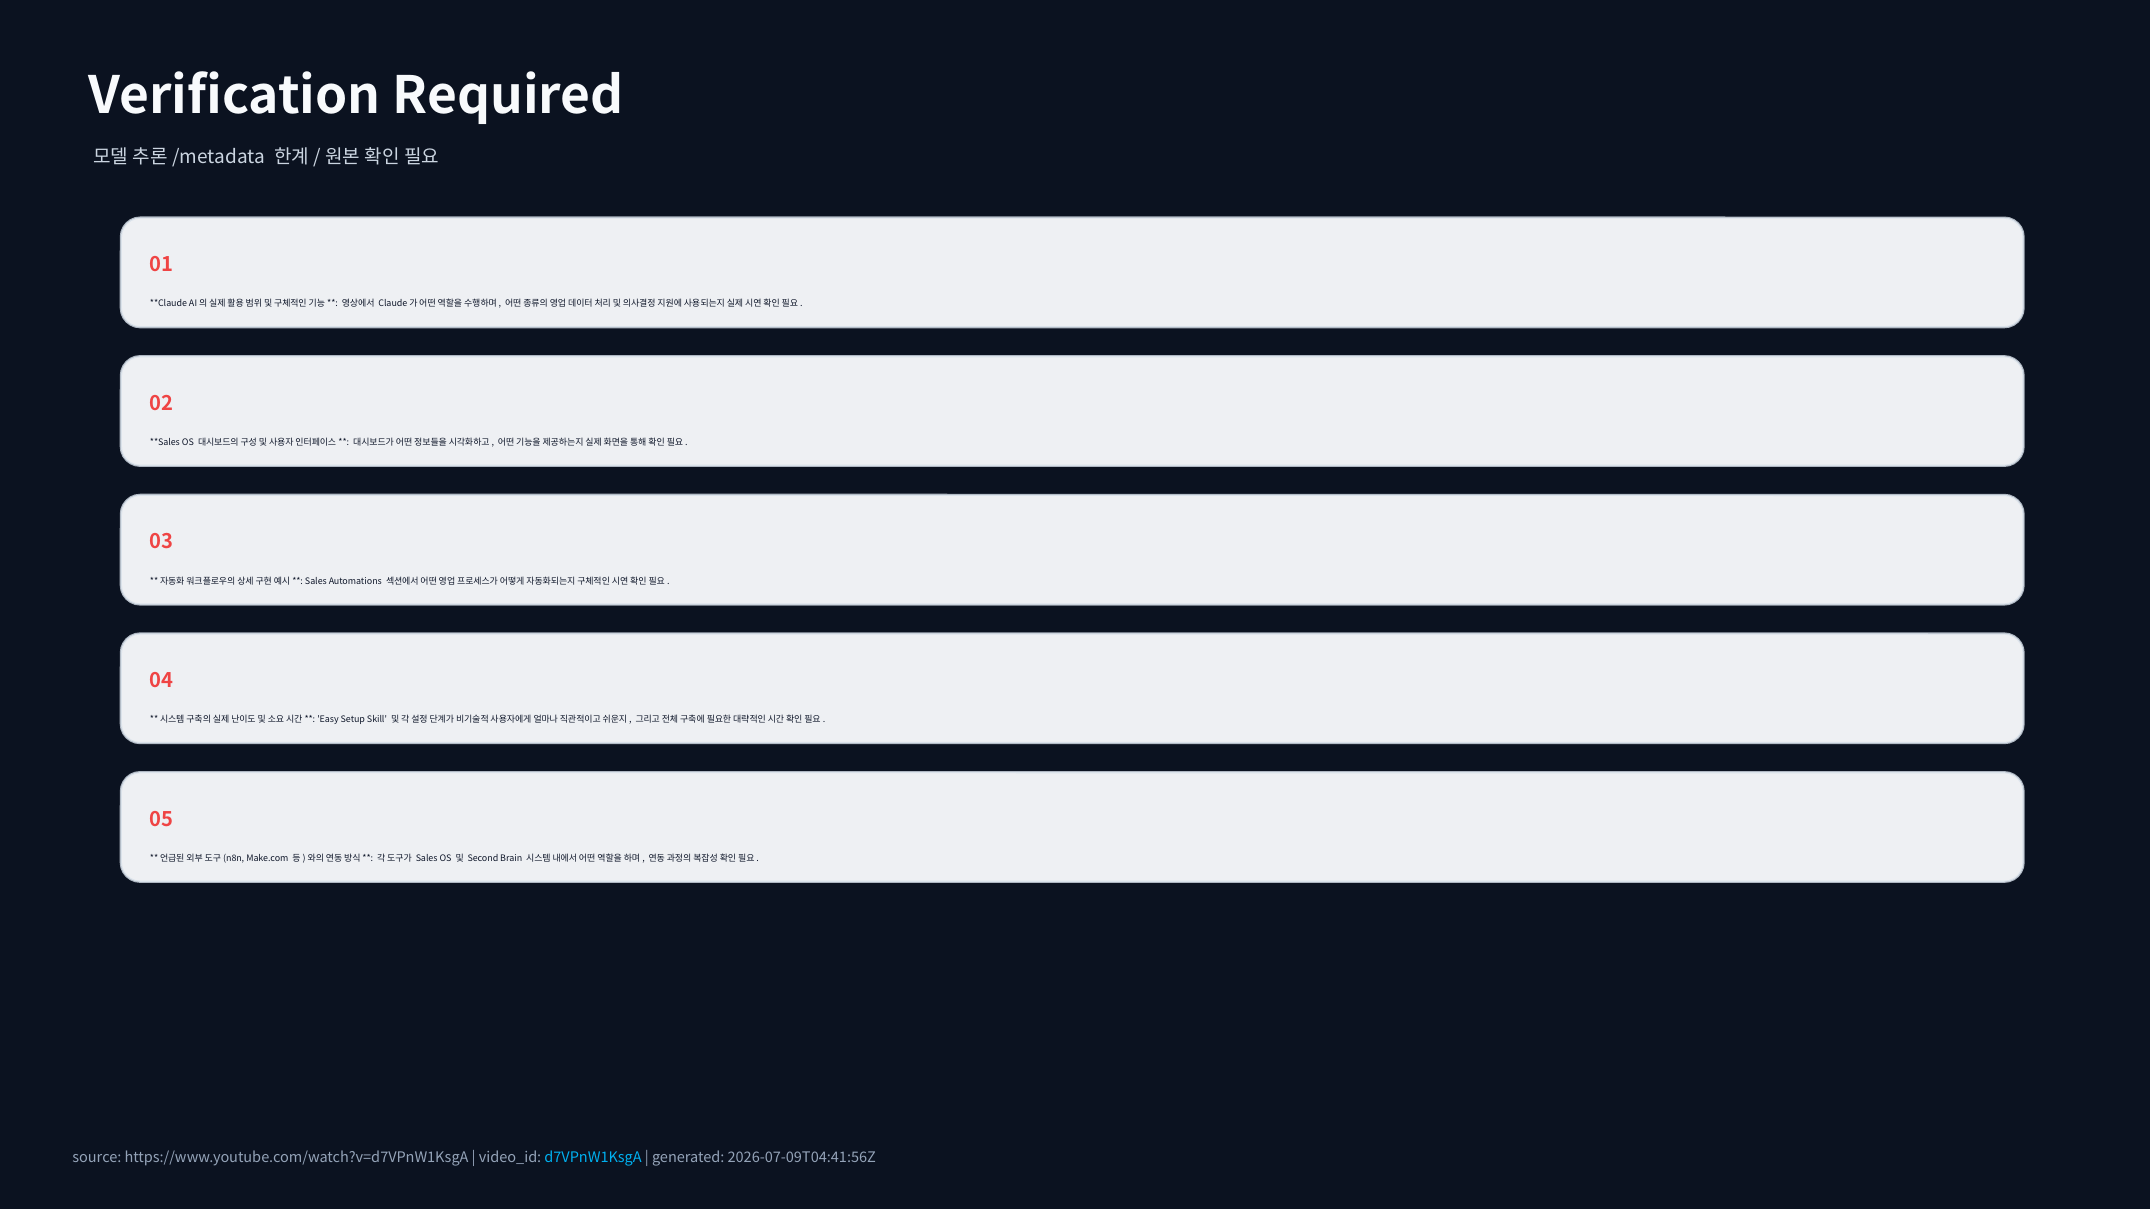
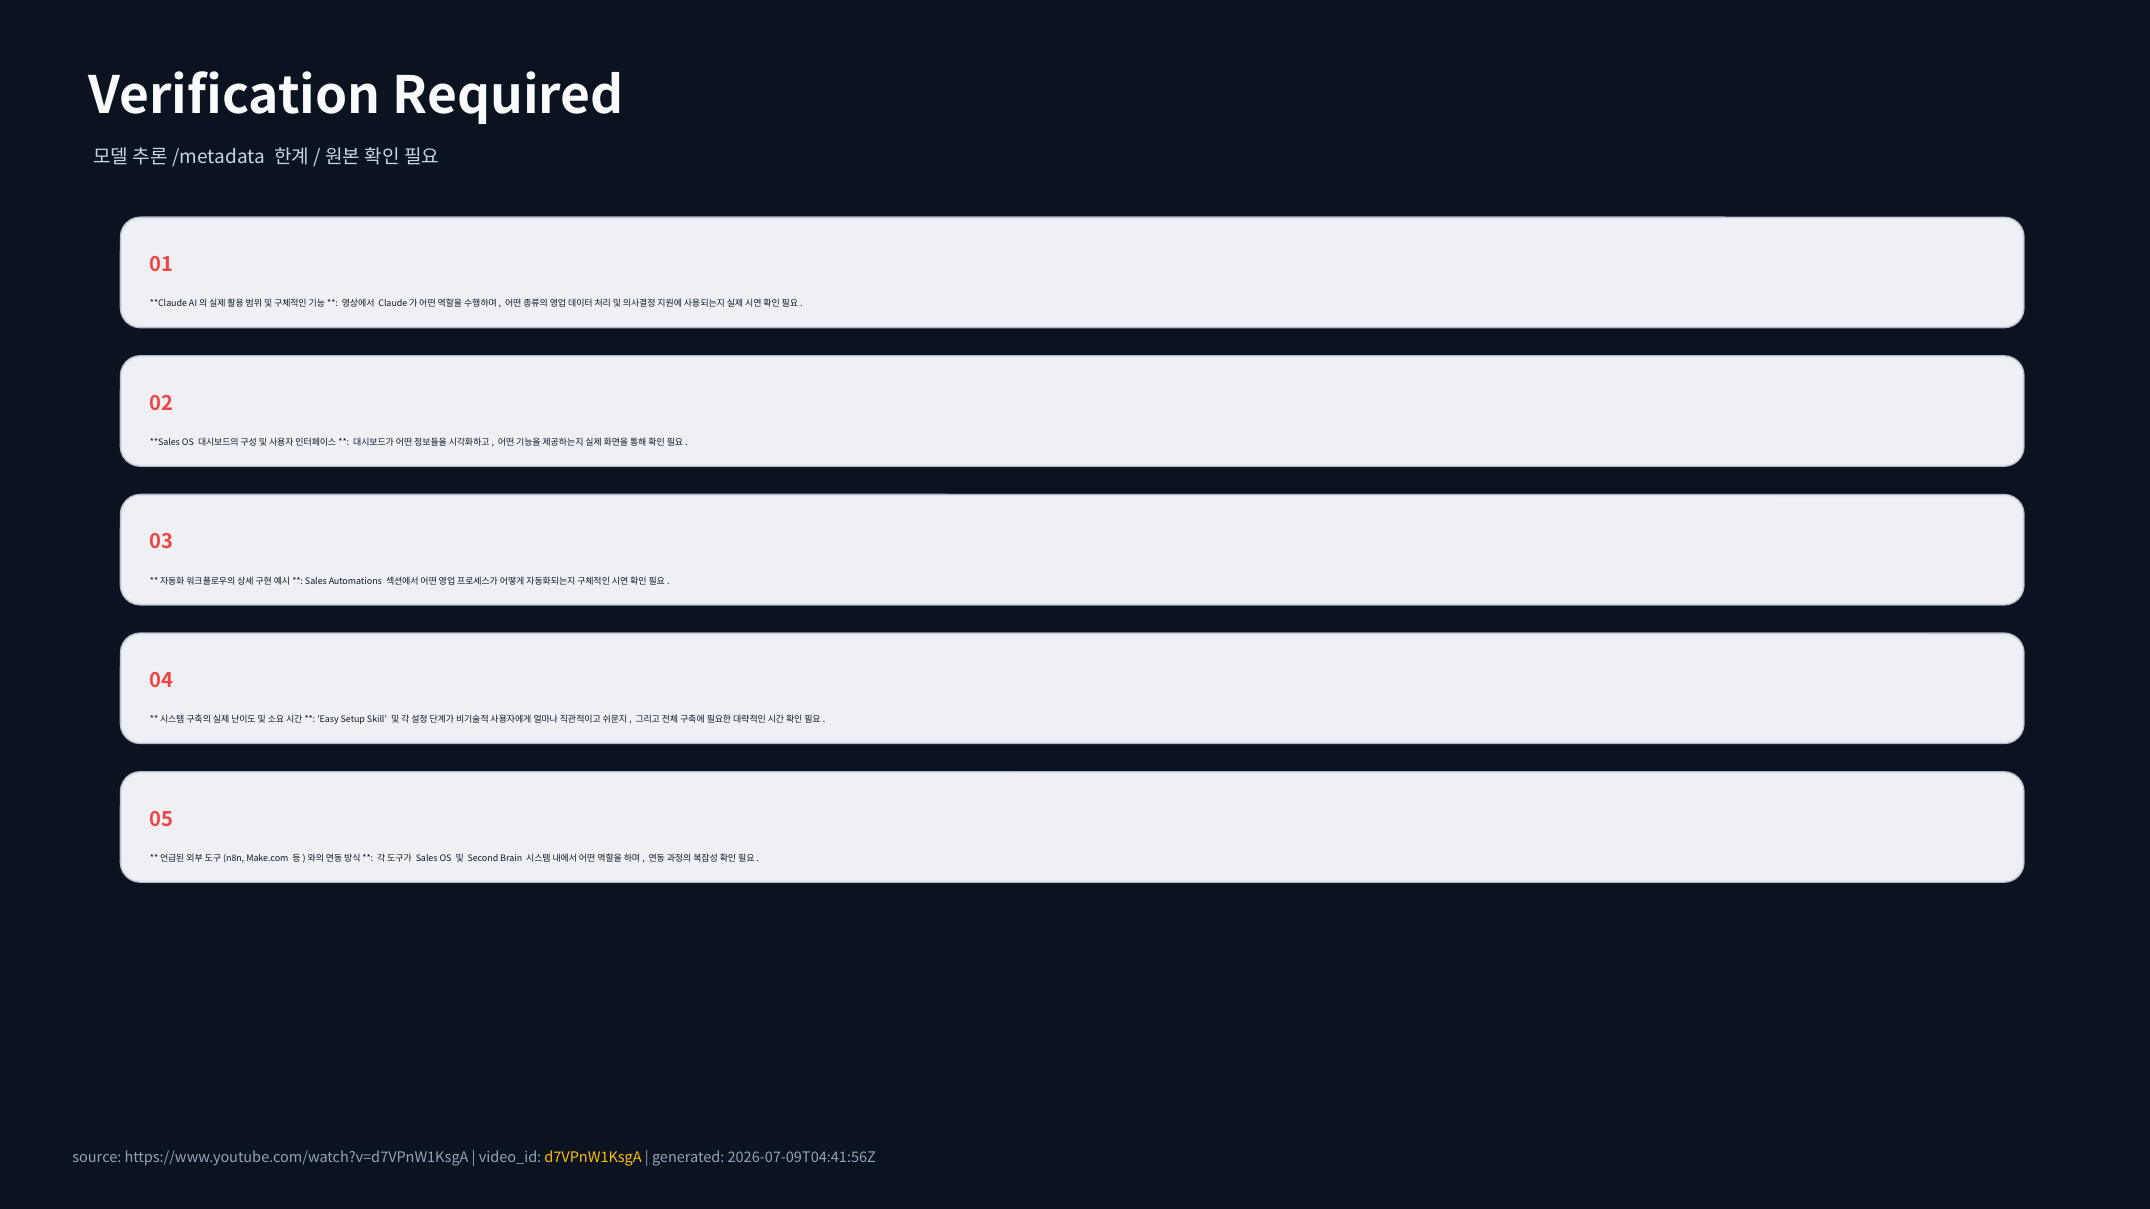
d7VPnW1KsgA colour: light blue -> yellow (593, 1158)
